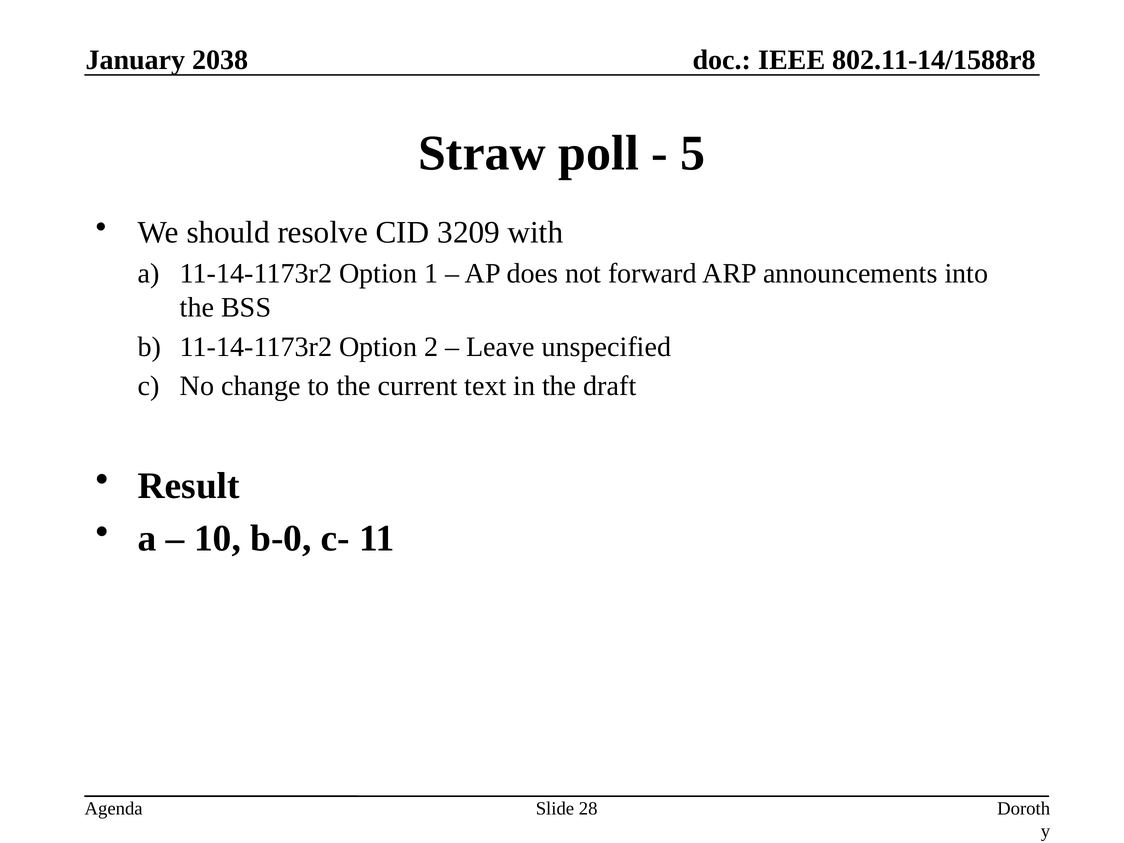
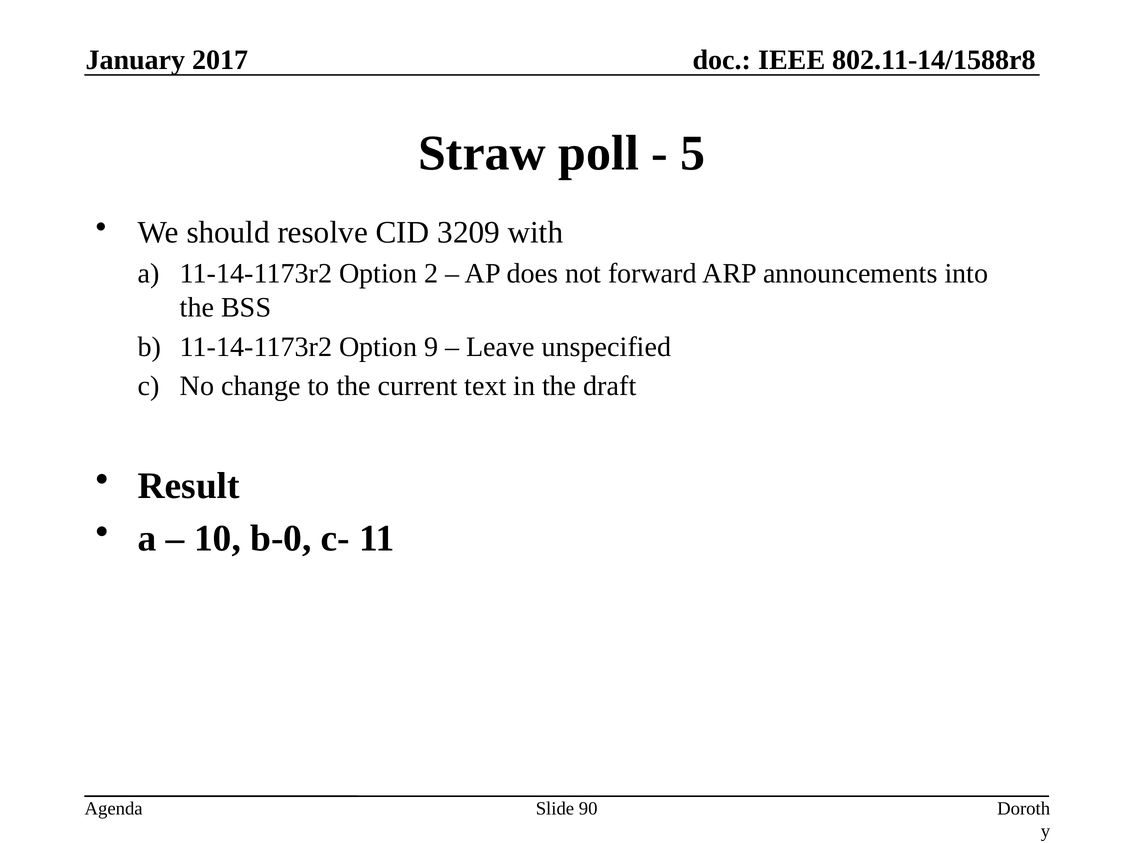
2038: 2038 -> 2017 (220, 60)
1: 1 -> 2 (431, 274)
2: 2 -> 9 (431, 347)
28: 28 -> 90 (588, 809)
